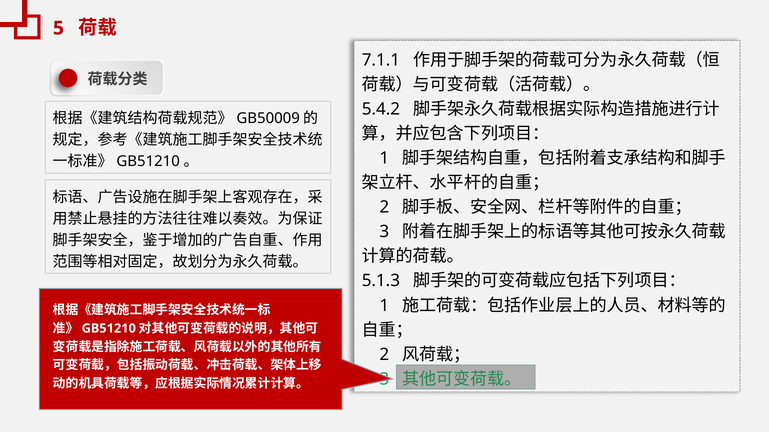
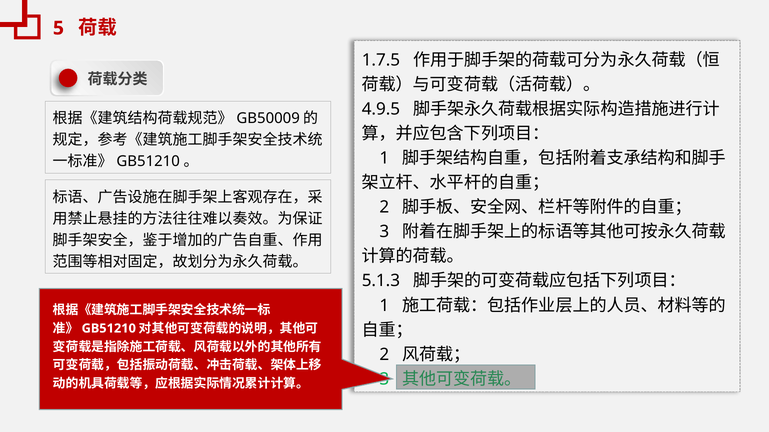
7.1.1: 7.1.1 -> 1.7.5 (381, 60)
5.4.2: 5.4.2 -> 4.9.5 (381, 109)
